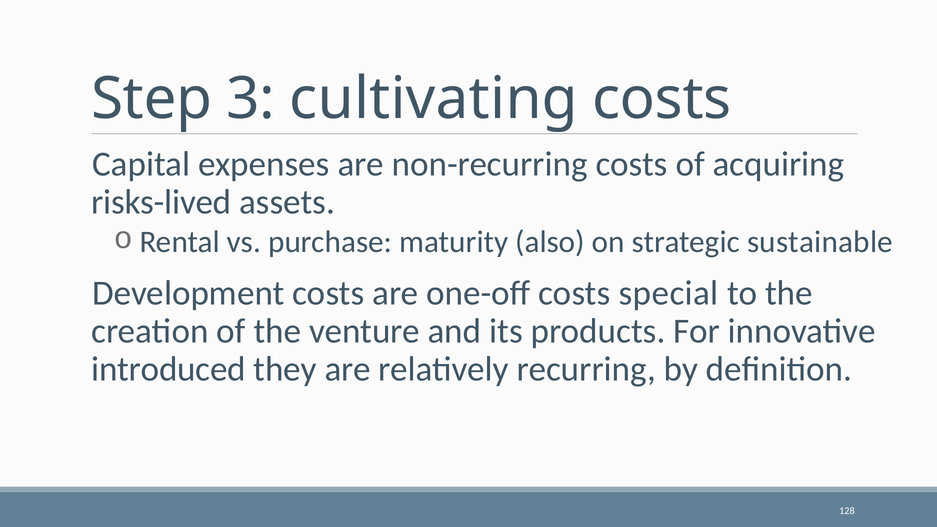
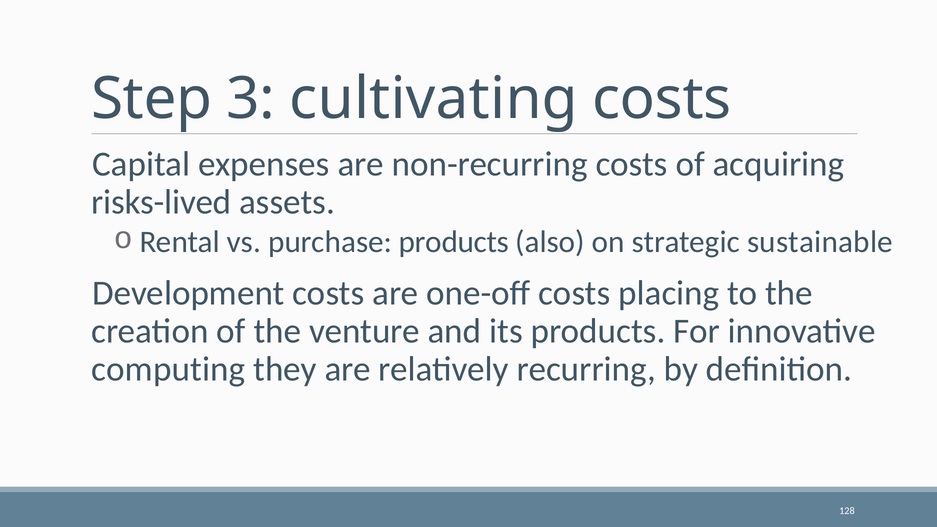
purchase maturity: maturity -> products (454, 242)
special: special -> placing (669, 293)
introduced: introduced -> computing (168, 369)
